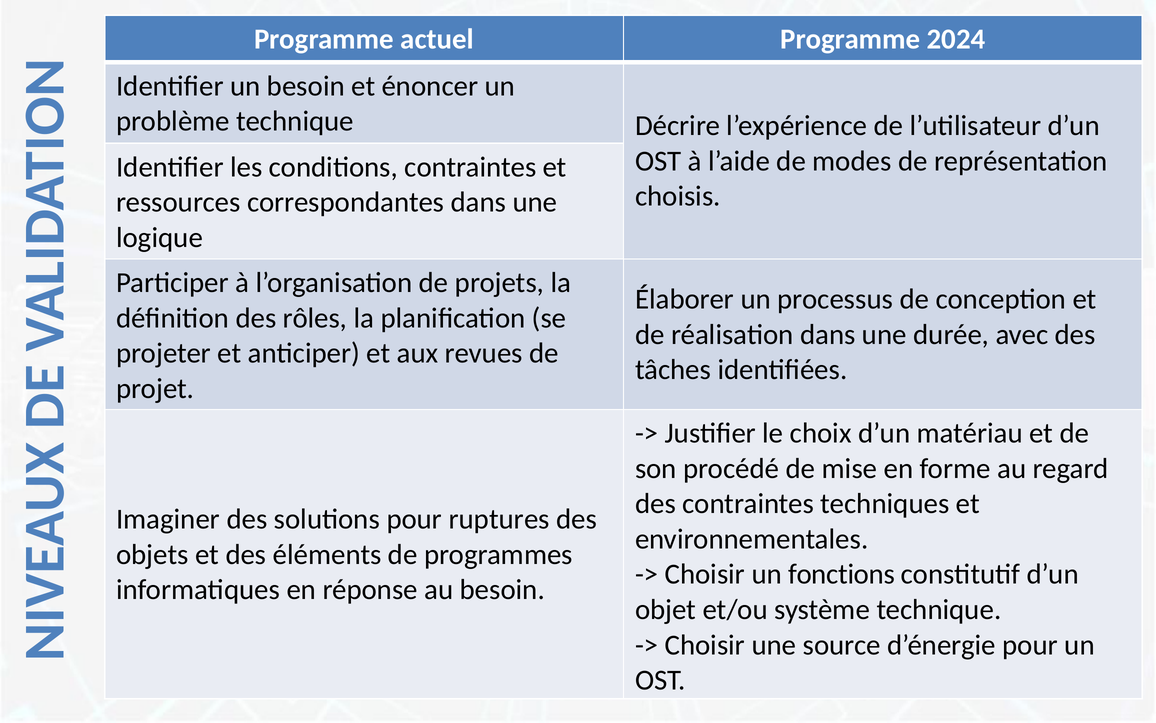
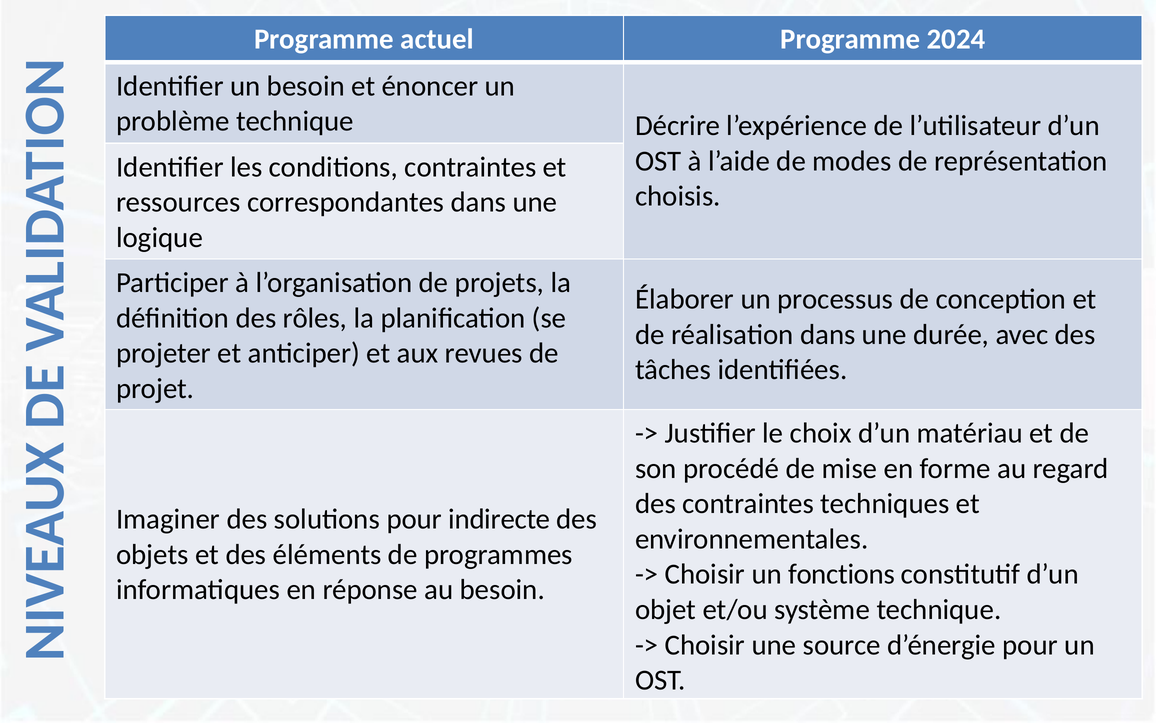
ruptures: ruptures -> indirecte (499, 519)
